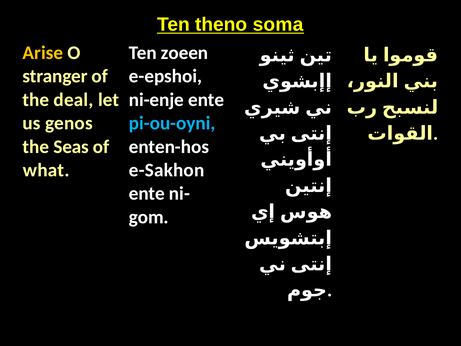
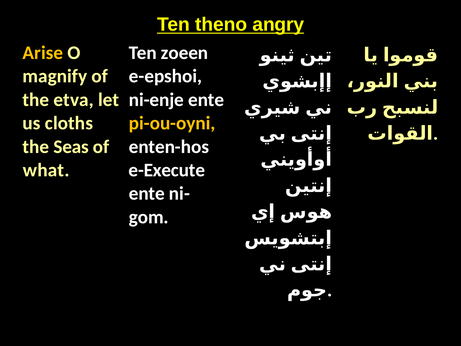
soma: soma -> angry (278, 25)
stranger: stranger -> magnify (55, 76)
deal: deal -> etva (74, 100)
genos: genos -> cloths (69, 123)
pi-ou-oyni colour: light blue -> yellow (172, 123)
e-Sakhon: e-Sakhon -> e-Execute (167, 170)
